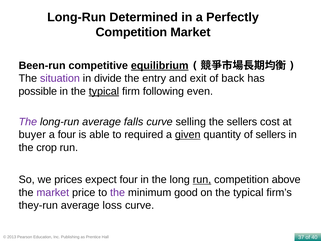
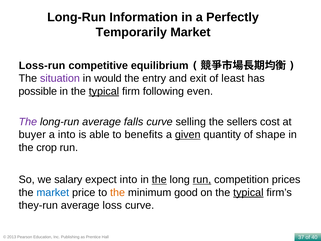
Determined: Determined -> Information (144, 17)
Competition: Competition -> Temporarily (131, 32)
Been-run: Been-run -> Loss-run (42, 65)
equilibrium underline: present -> none (160, 65)
divide: divide -> would (108, 78)
back: back -> least (233, 78)
a four: four -> into (67, 135)
required: required -> benefits (144, 135)
of sellers: sellers -> shape (271, 135)
prices: prices -> salary (68, 179)
expect four: four -> into (129, 179)
the underline: none -> present (159, 179)
above: above -> prices (286, 179)
market colour: purple -> blue (53, 192)
the colour: purple -> orange (118, 192)
typical underline: none -> present (248, 192)
